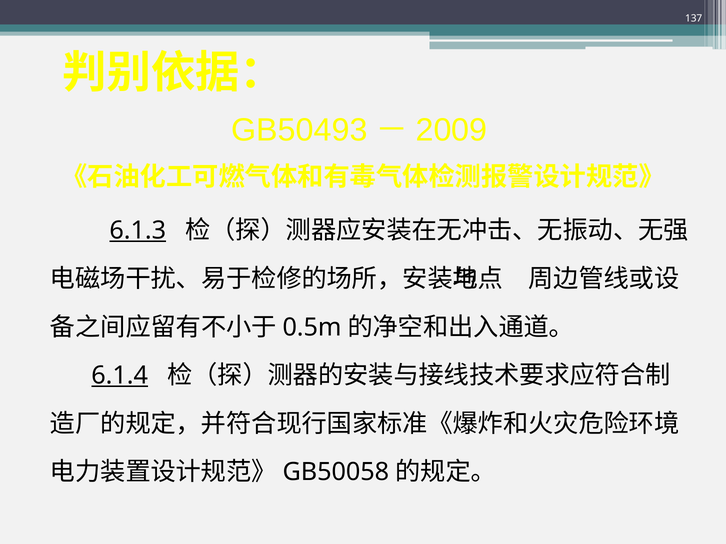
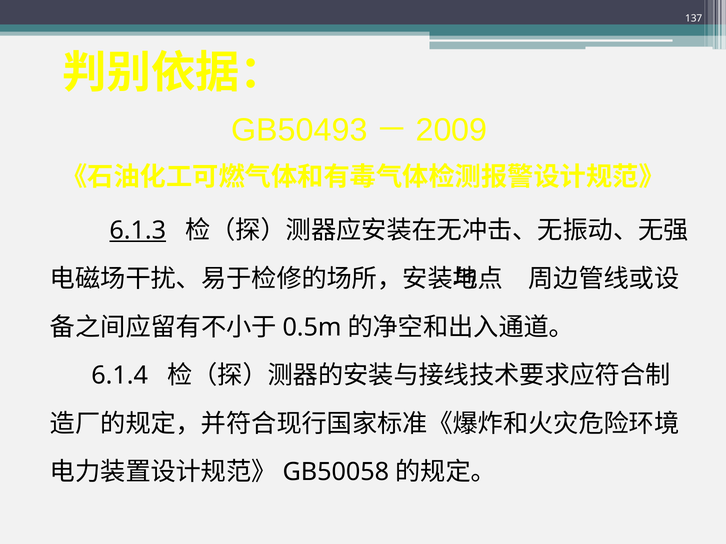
6.1.4 underline: present -> none (120, 376)
